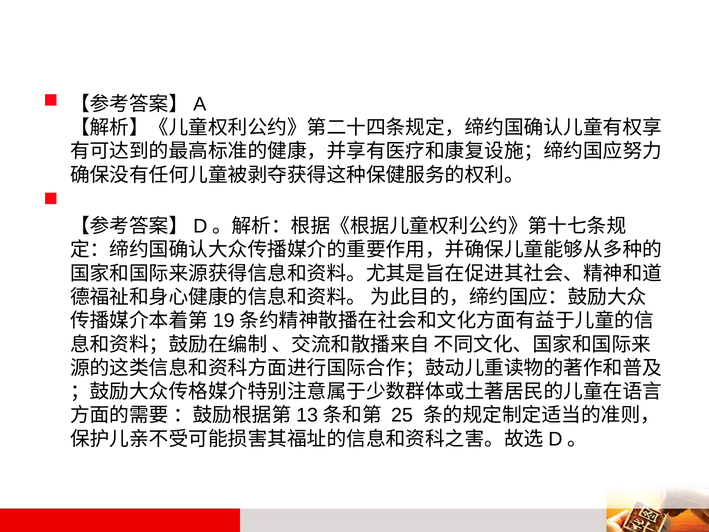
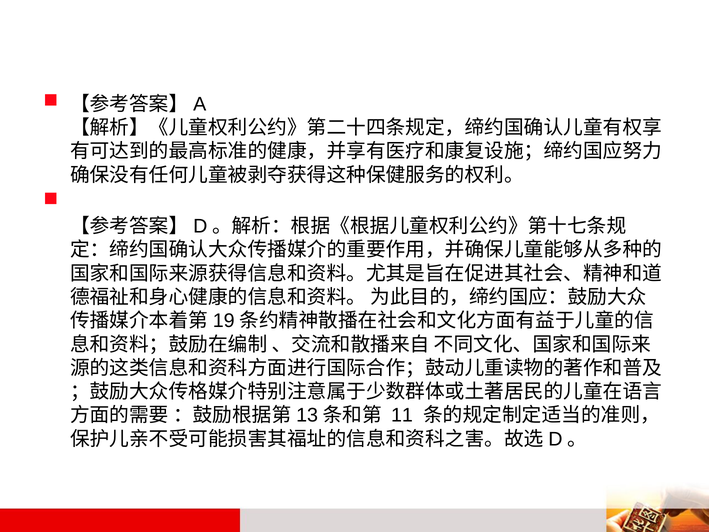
25: 25 -> 11 (402, 415)
